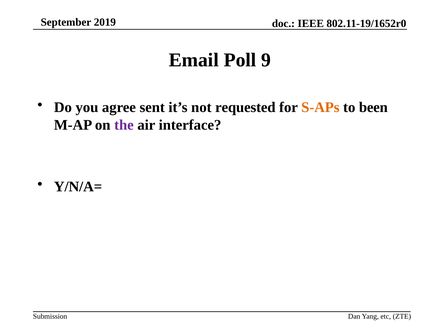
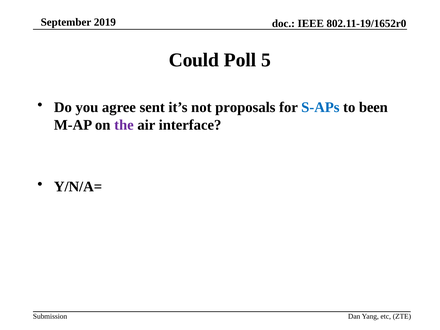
Email: Email -> Could (194, 60)
9: 9 -> 5 (266, 60)
requested: requested -> proposals (245, 107)
S-APs colour: orange -> blue (320, 107)
